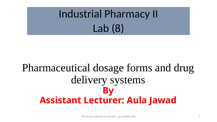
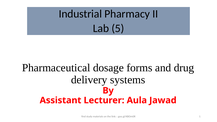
8: 8 -> 5 (118, 28)
